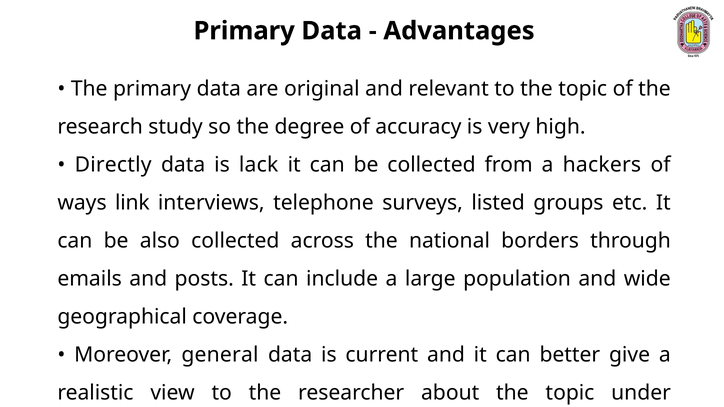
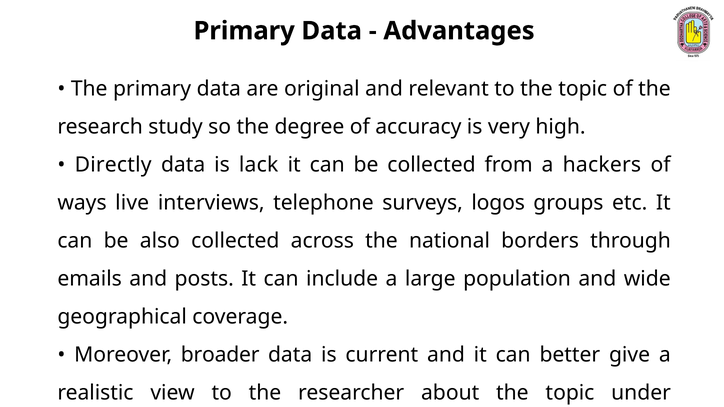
link: link -> live (132, 203)
listed: listed -> logos (498, 203)
general: general -> broader (220, 355)
